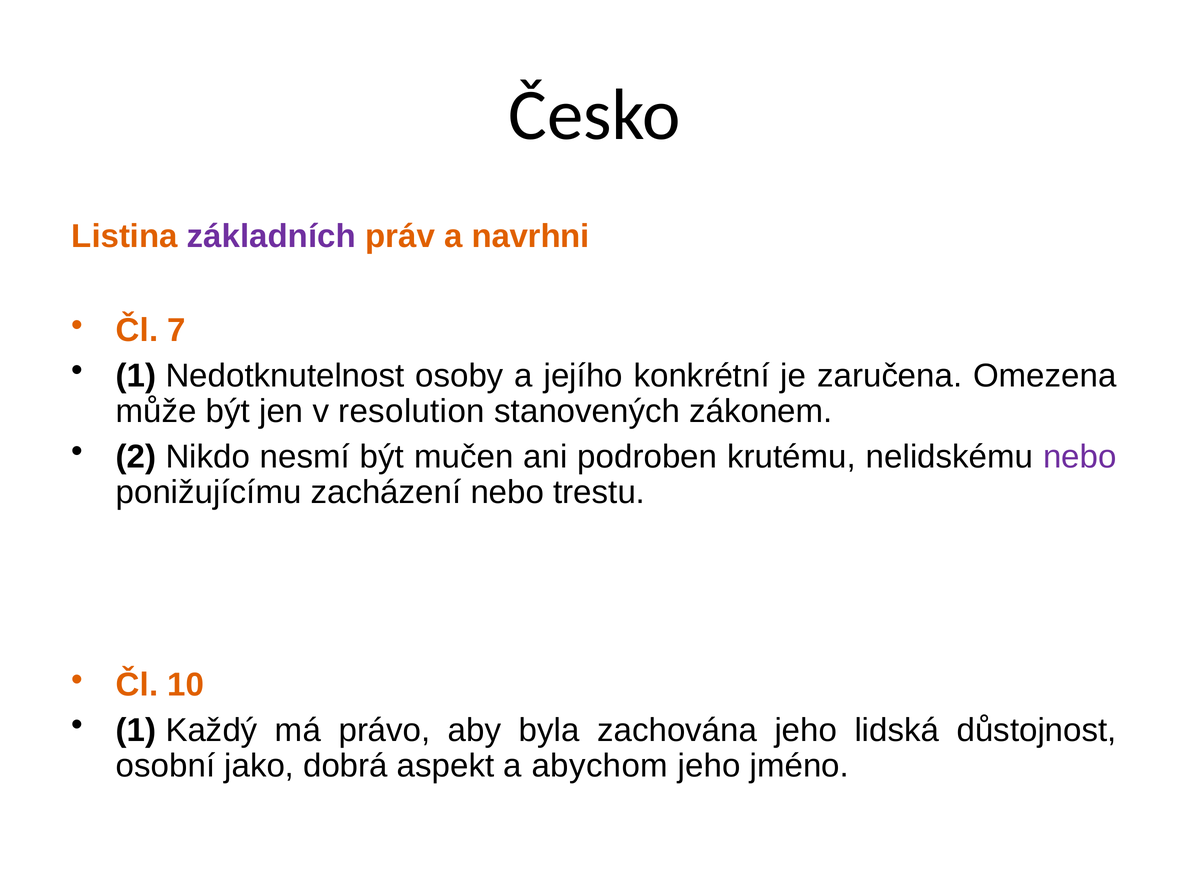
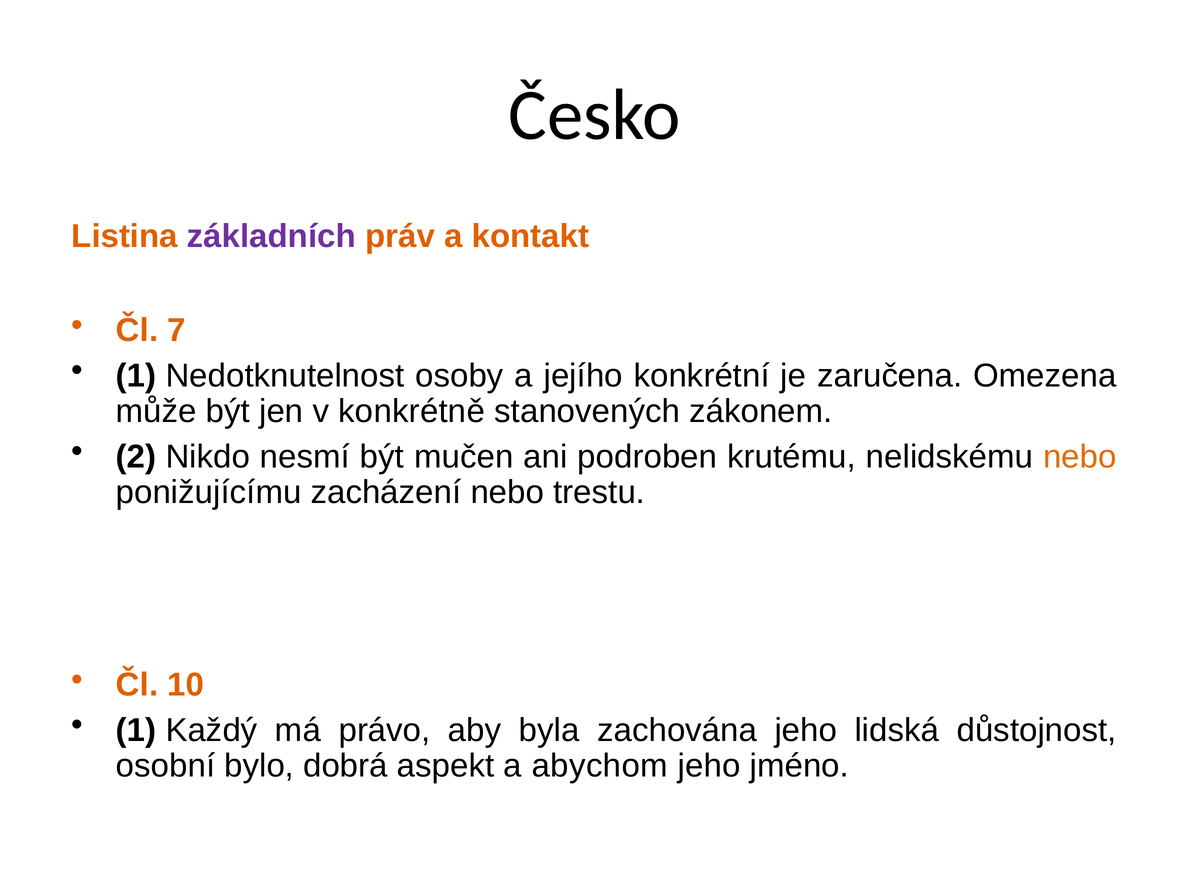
navrhni: navrhni -> kontakt (530, 236)
resolution: resolution -> konkrétně (412, 411)
nebo colour: purple -> orange (1080, 457)
jako: jako -> bylo (259, 766)
